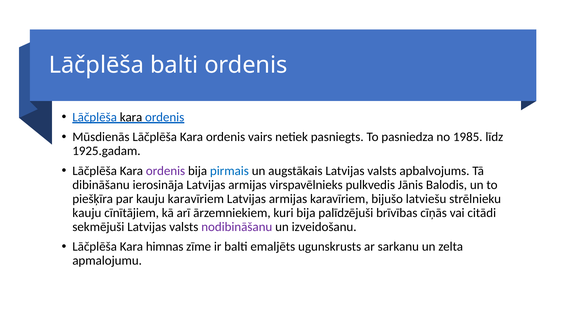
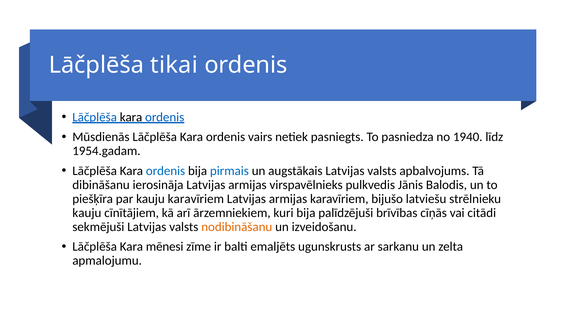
Lāčplēša balti: balti -> tikai (174, 65)
1985: 1985 -> 1940 (468, 137)
1925.gadam: 1925.gadam -> 1954.gadam (106, 151)
ordenis colour: purple -> blue (166, 171)
nodibināšanu colour: purple -> orange (237, 227)
himnas: himnas -> mēnesi (165, 247)
